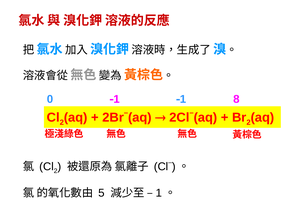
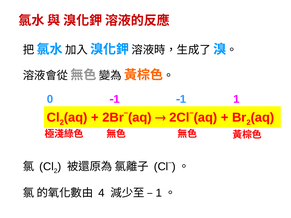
8: 8 -> 1 (236, 99)
5: 5 -> 4 (102, 193)
